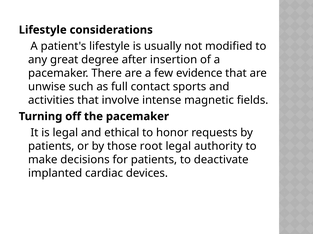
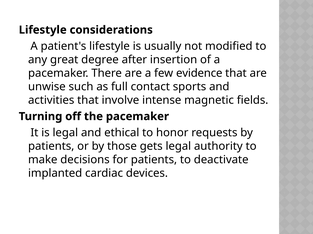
root: root -> gets (151, 147)
